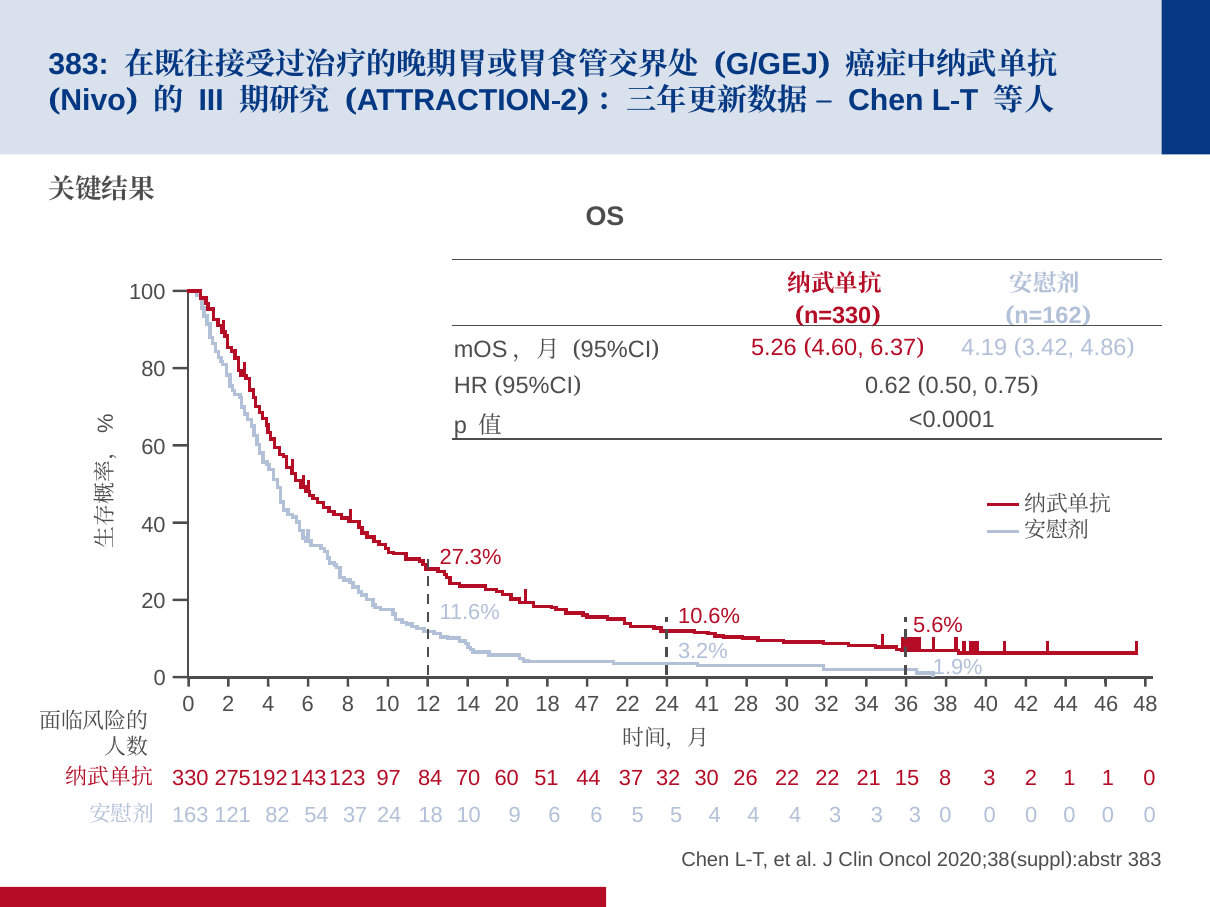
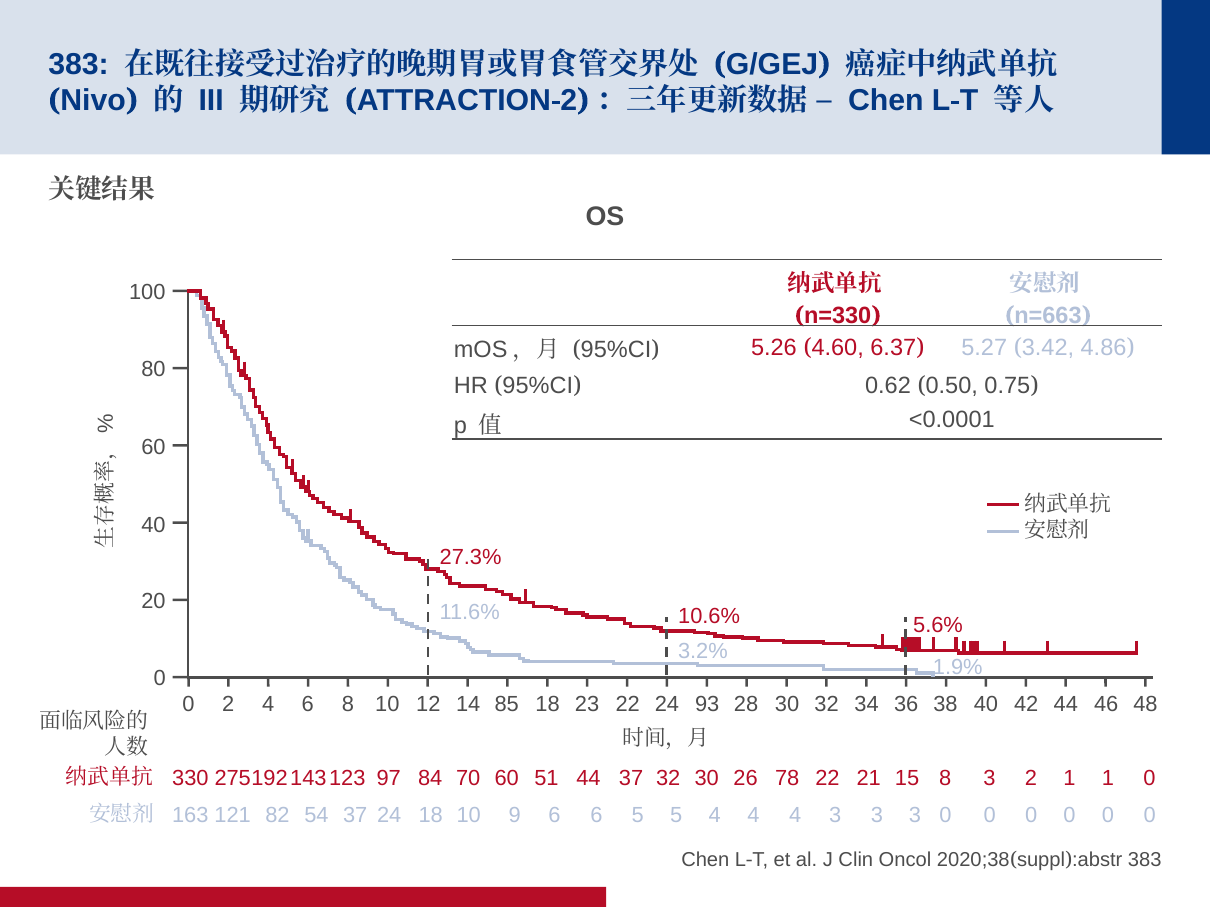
n=162: n=162 -> n=663 (1048, 316)
4.19: 4.19 -> 5.27 (984, 348)
14 20: 20 -> 85 (507, 705)
47: 47 -> 23 (587, 705)
41: 41 -> 93 (707, 705)
26 22: 22 -> 78 (787, 779)
